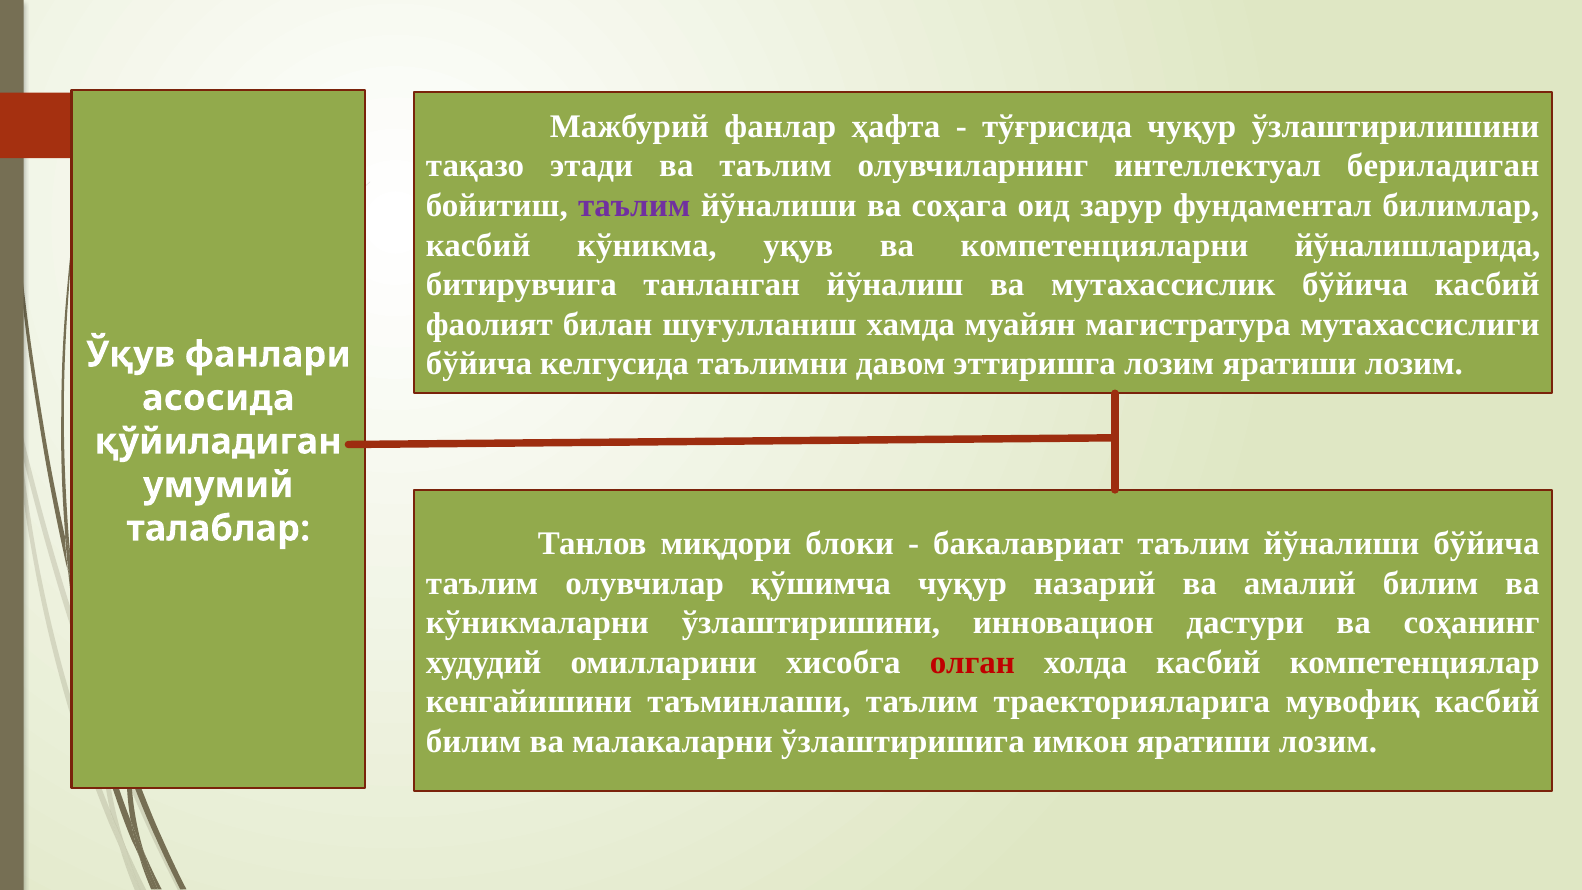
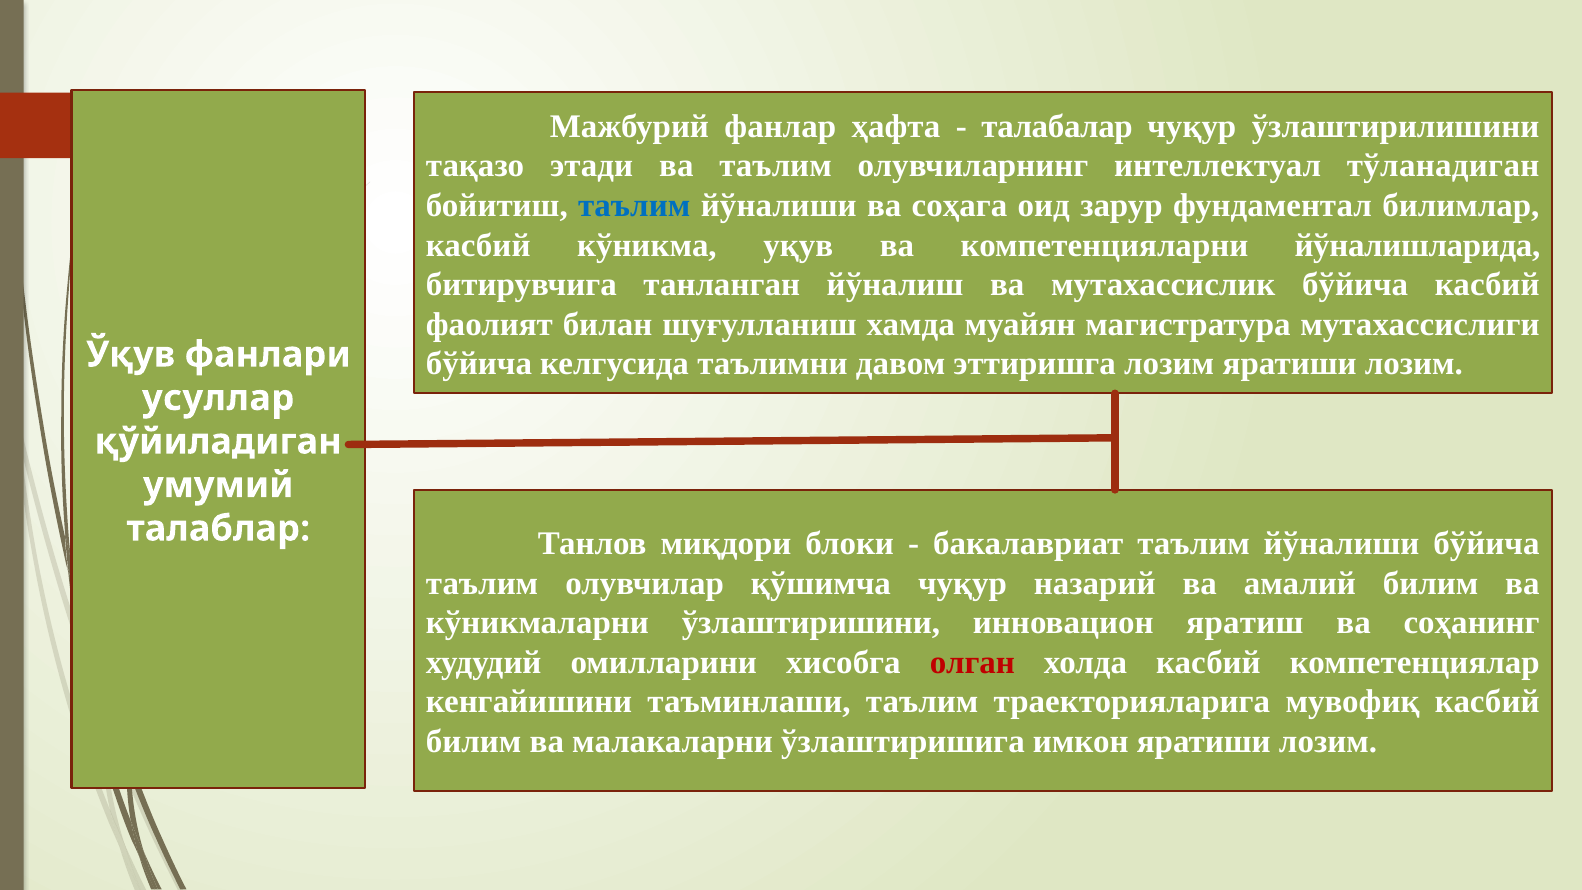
тўғрисида: тўғрисида -> талабалар (1057, 126)
бериладиган: бериладиган -> тўланадиган (1443, 166)
таълим colour: purple -> blue (634, 206)
асосида: асосида -> усуллар (218, 398)
дастури: дастури -> яратиш (1245, 623)
